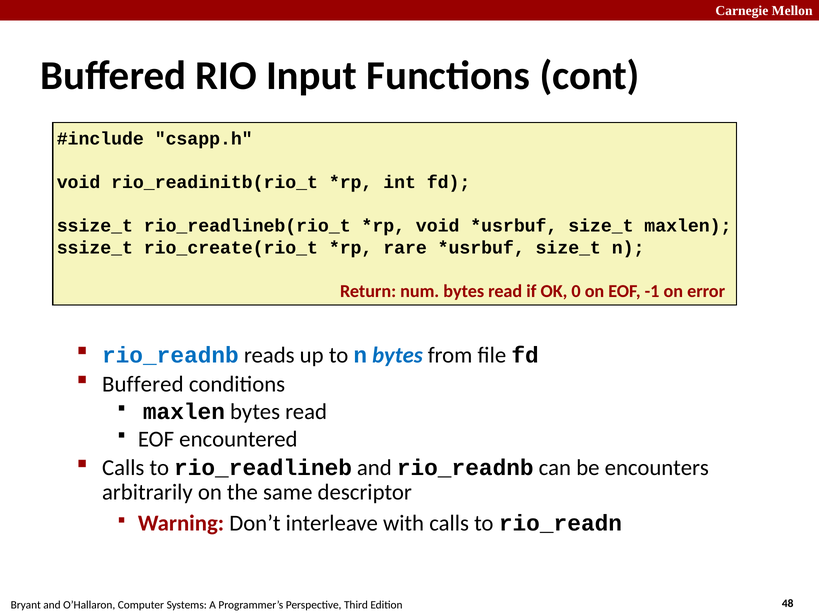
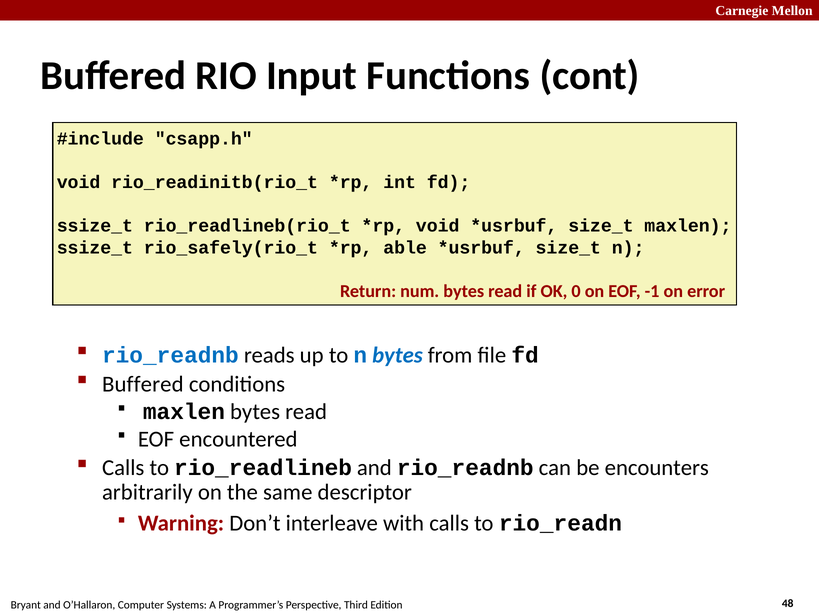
rio_create(rio_t: rio_create(rio_t -> rio_safely(rio_t (231, 248)
rare: rare -> able (405, 248)
